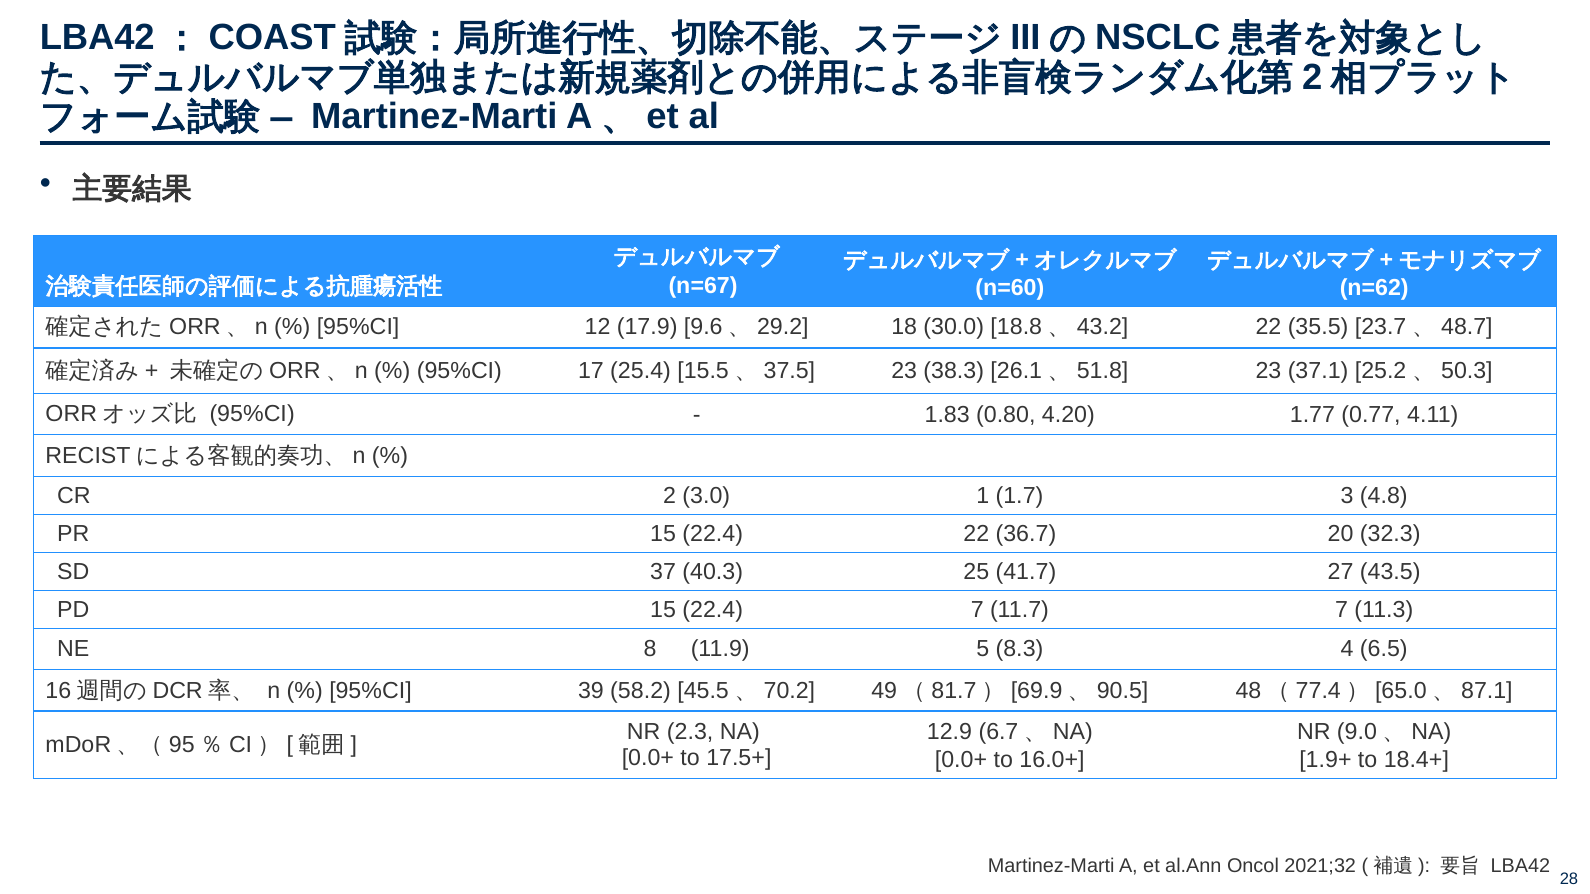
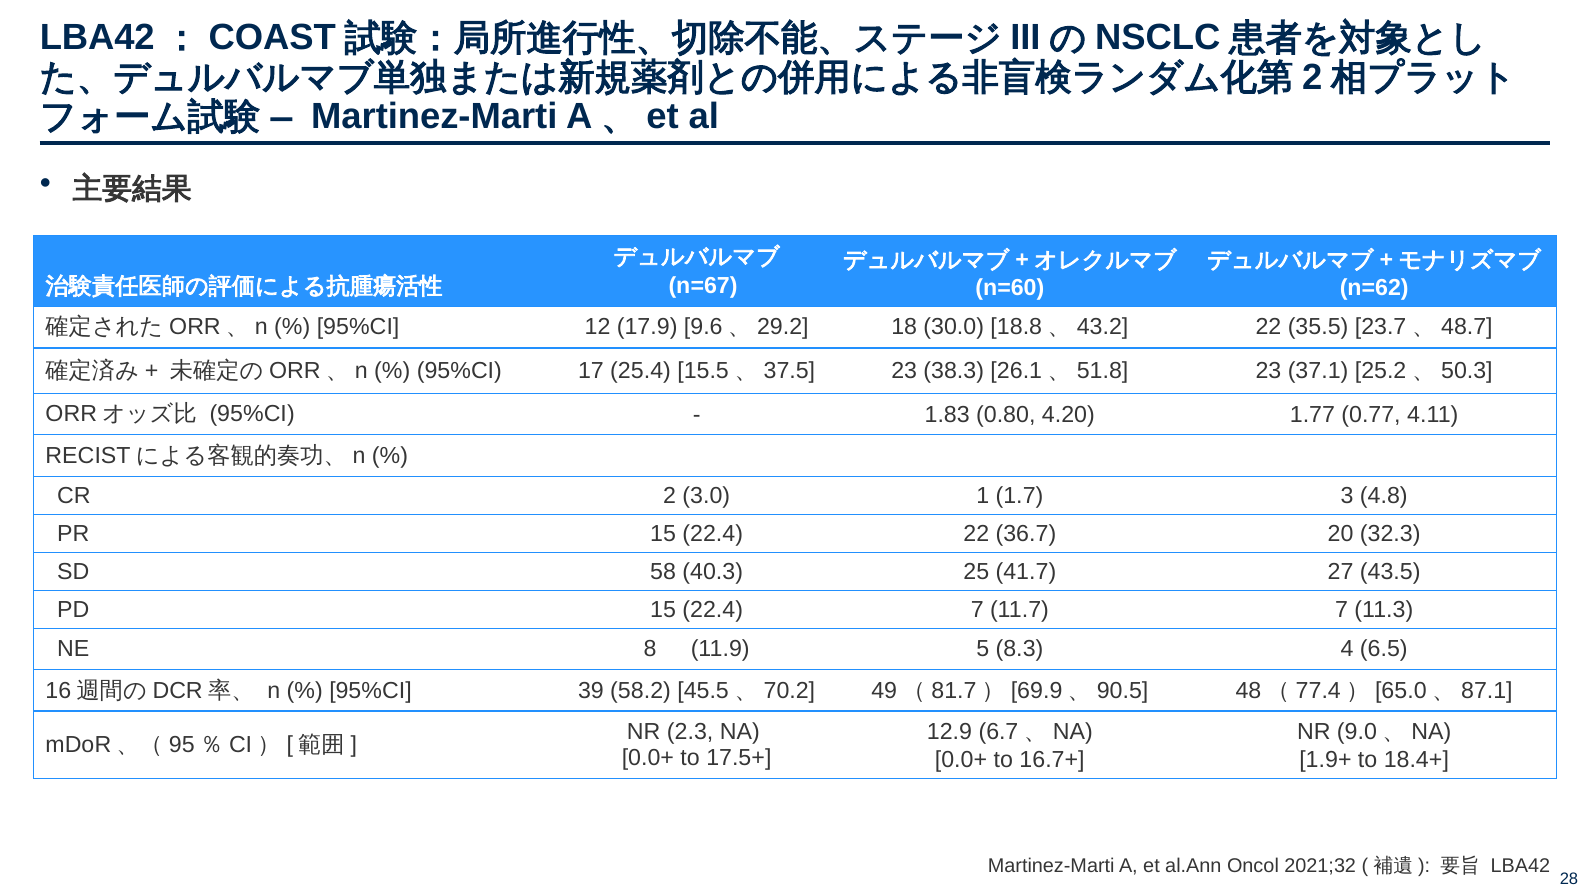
37: 37 -> 58 (663, 572)
16.0+: 16.0+ -> 16.7+ (1052, 760)
